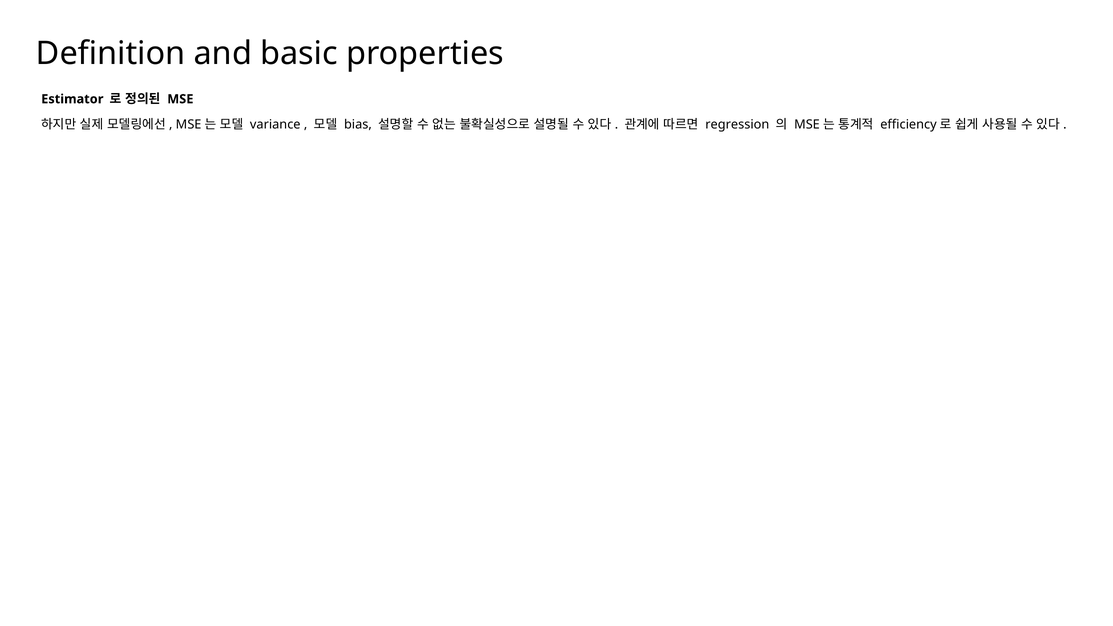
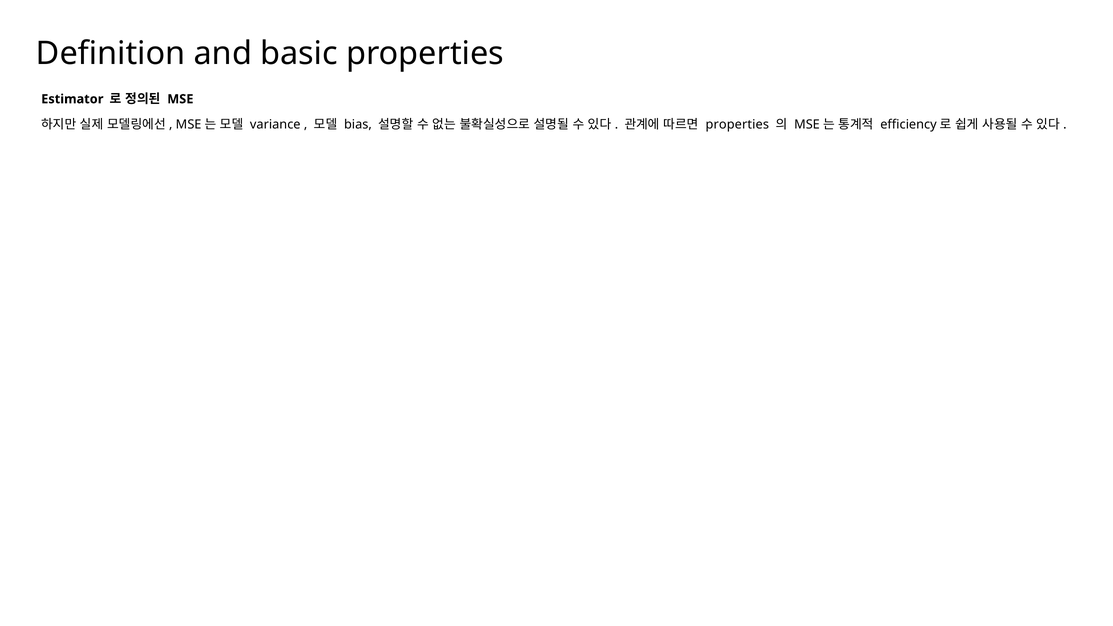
regression: regression -> properties (737, 124)
